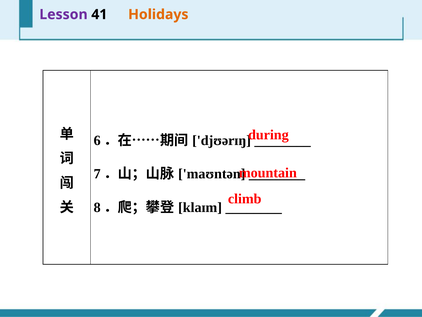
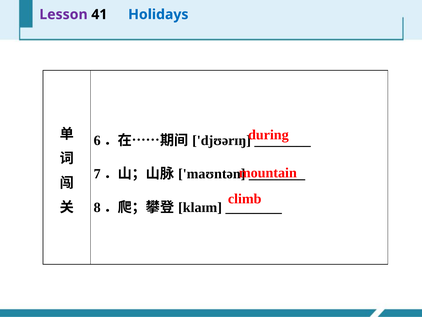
Holidays colour: orange -> blue (158, 14)
